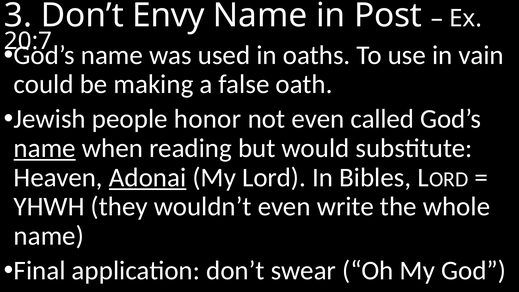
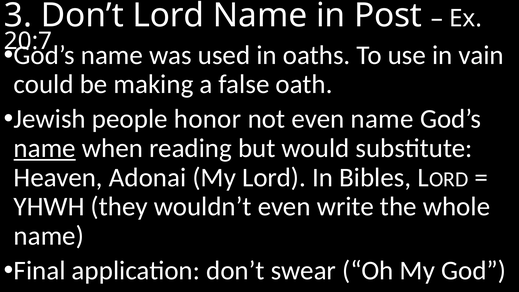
Don’t Envy: Envy -> Lord (168, 15)
even called: called -> name (382, 119)
Adonai underline: present -> none (148, 177)
